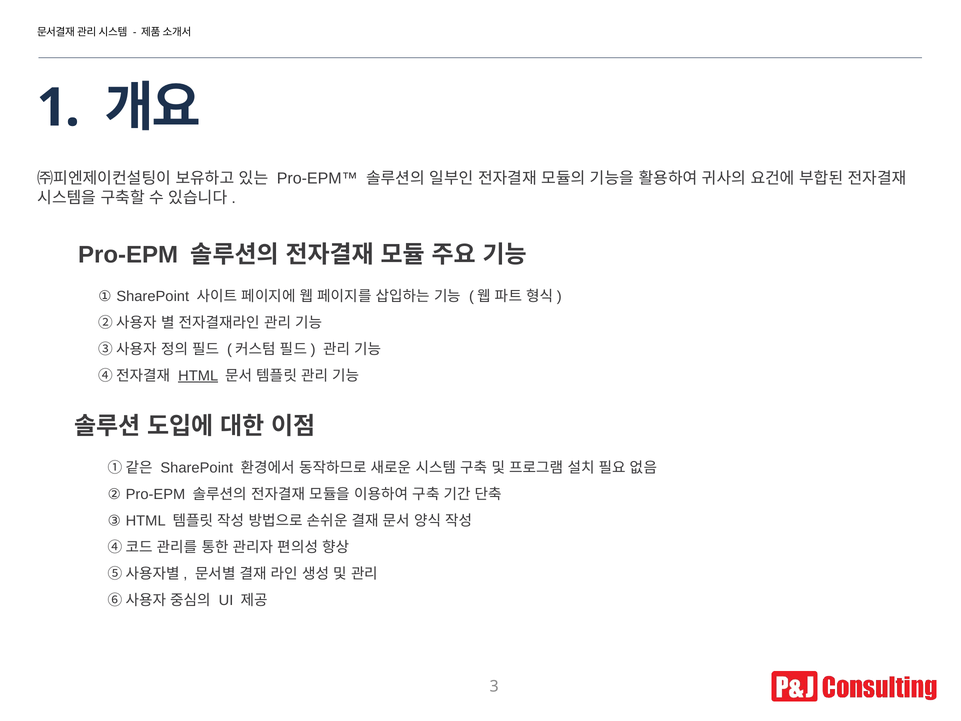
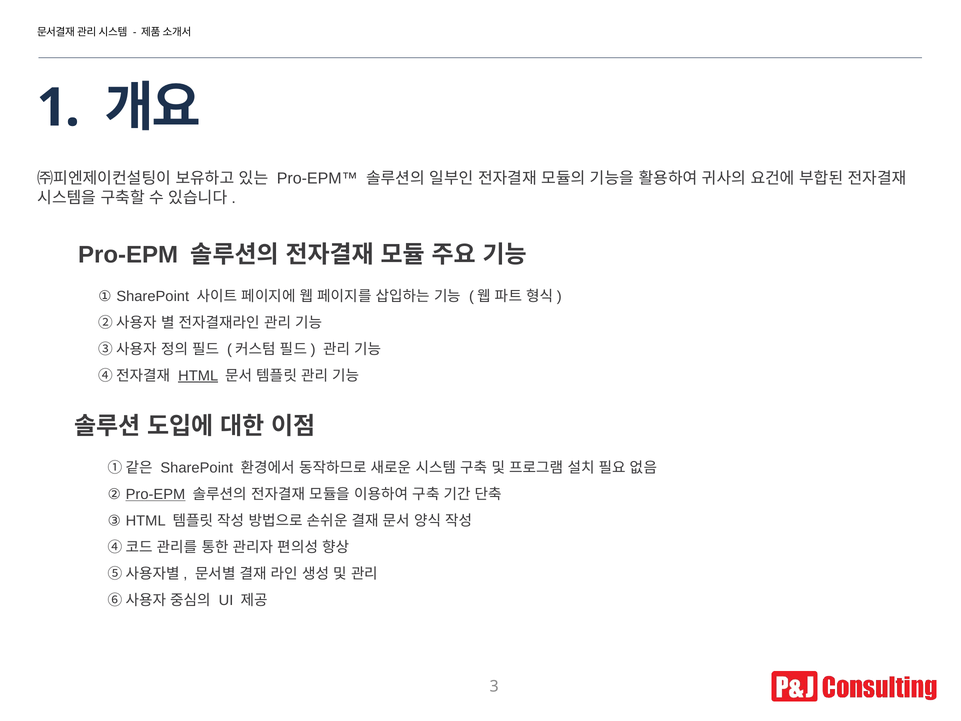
Pro-EPM underline: none -> present (155, 494)
